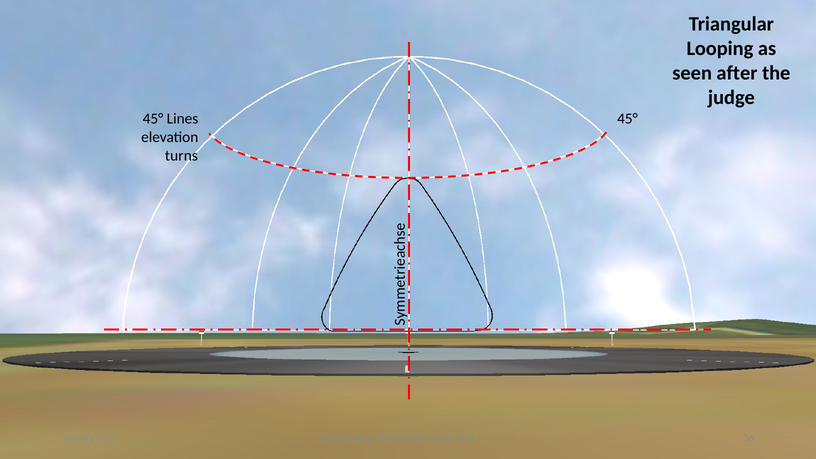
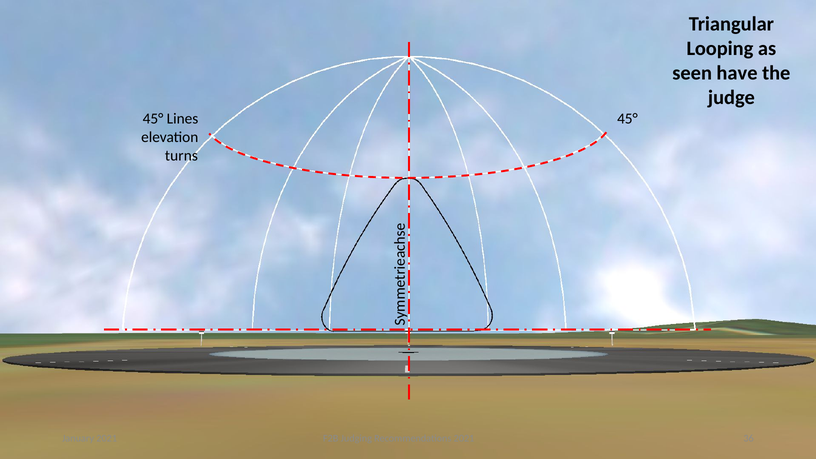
after: after -> have (737, 73)
